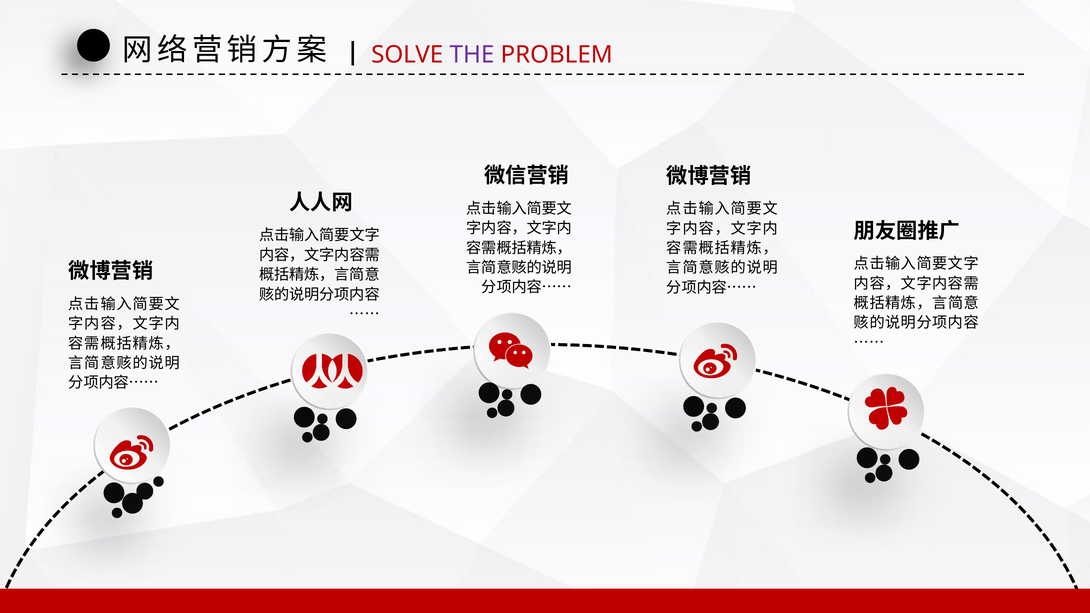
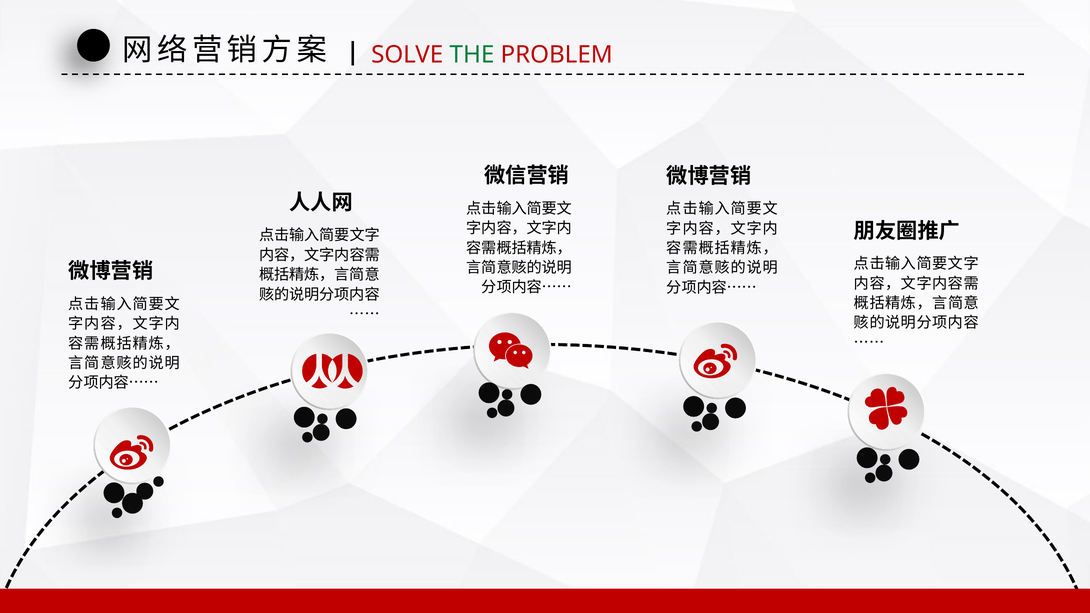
THE colour: purple -> green (472, 55)
